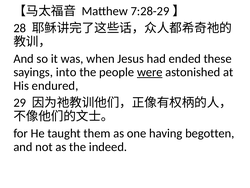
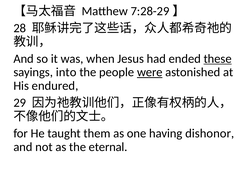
these underline: none -> present (218, 59)
begotten: begotten -> dishonor (210, 133)
indeed: indeed -> eternal (108, 147)
